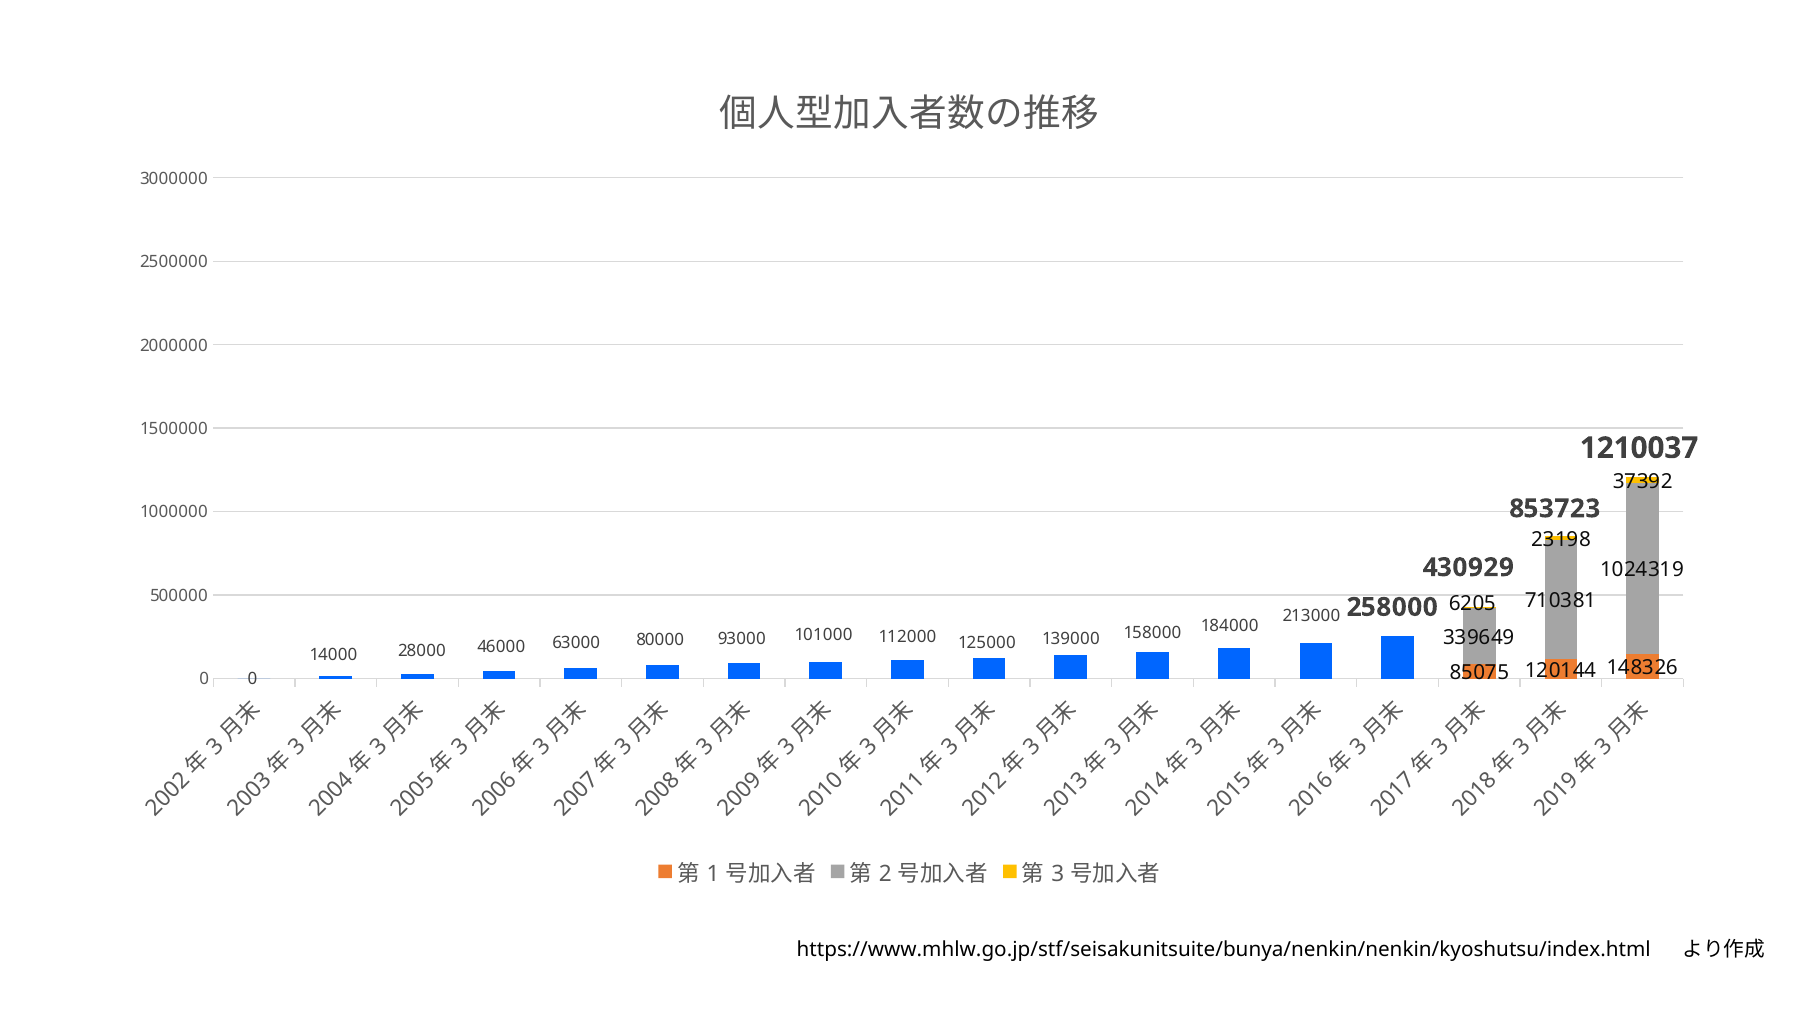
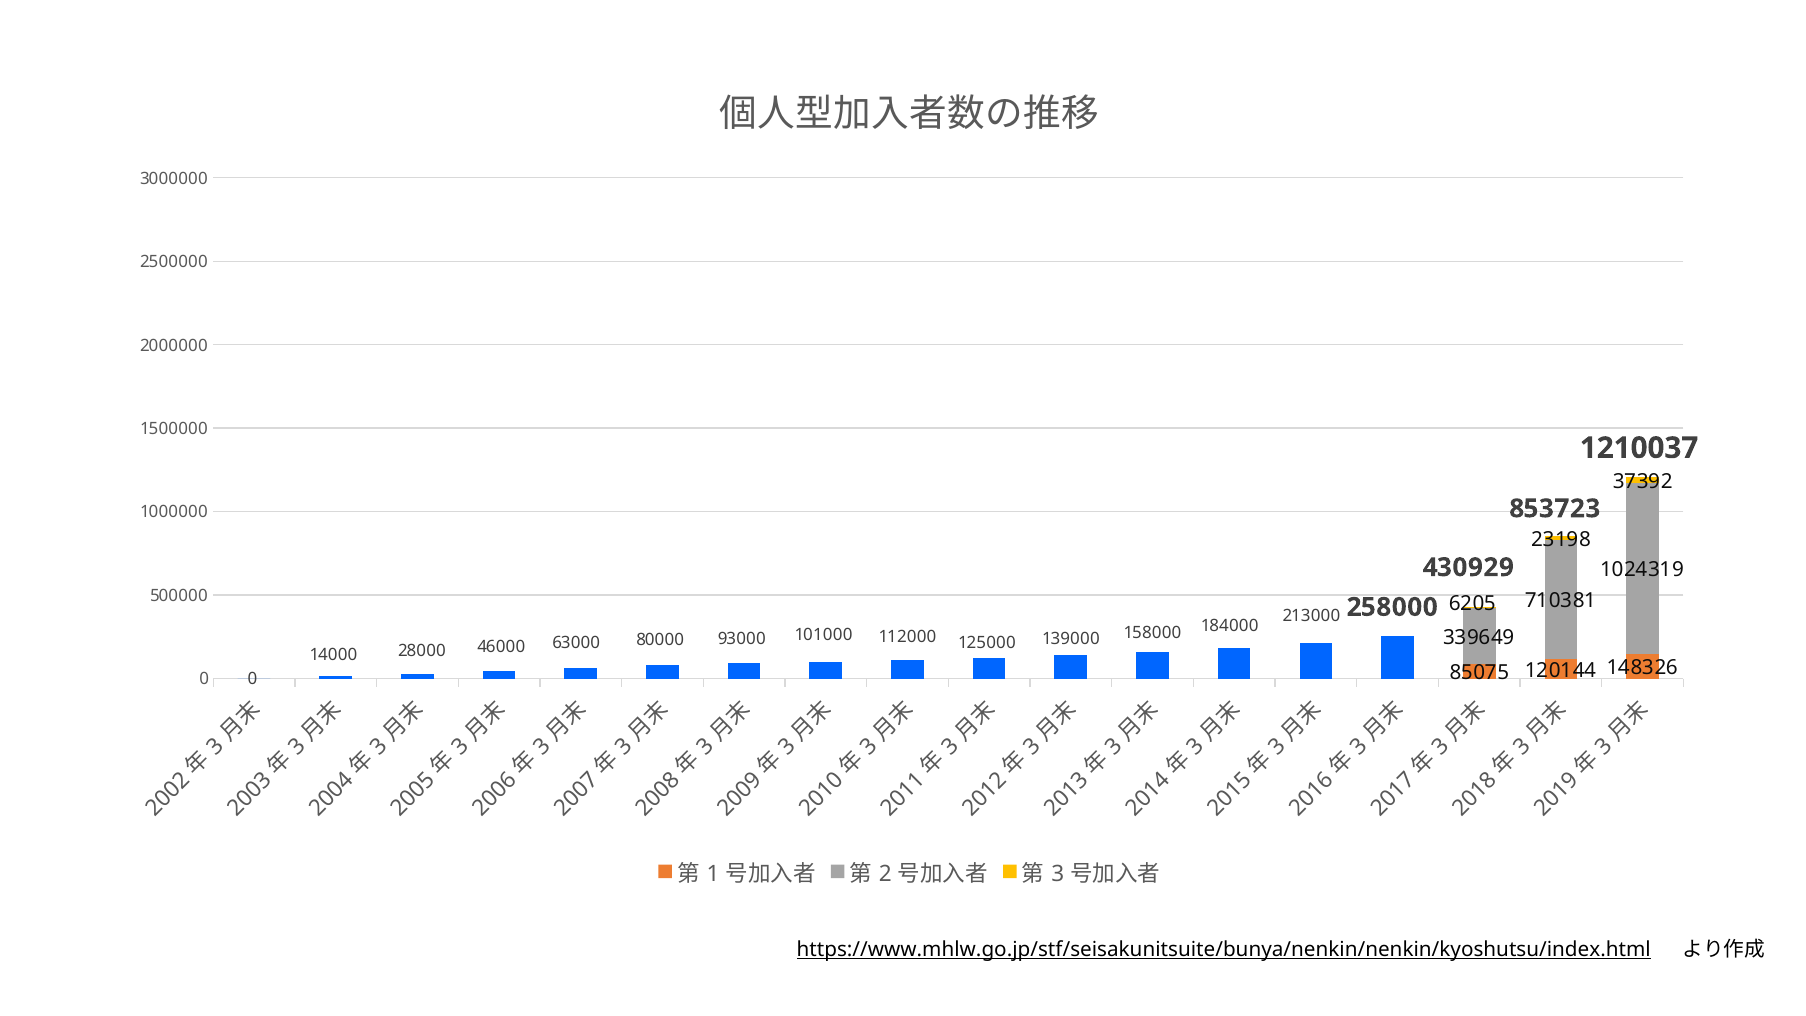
https://www.mhlw.go.jp/stf/seisakunitsuite/bunya/nenkin/nenkin/kyoshutsu/index.html underline: none -> present (1224, 949)
